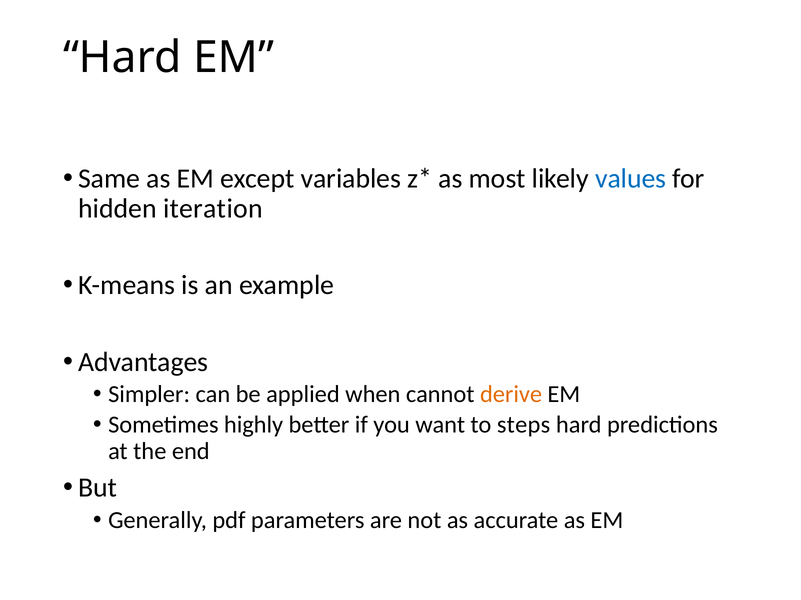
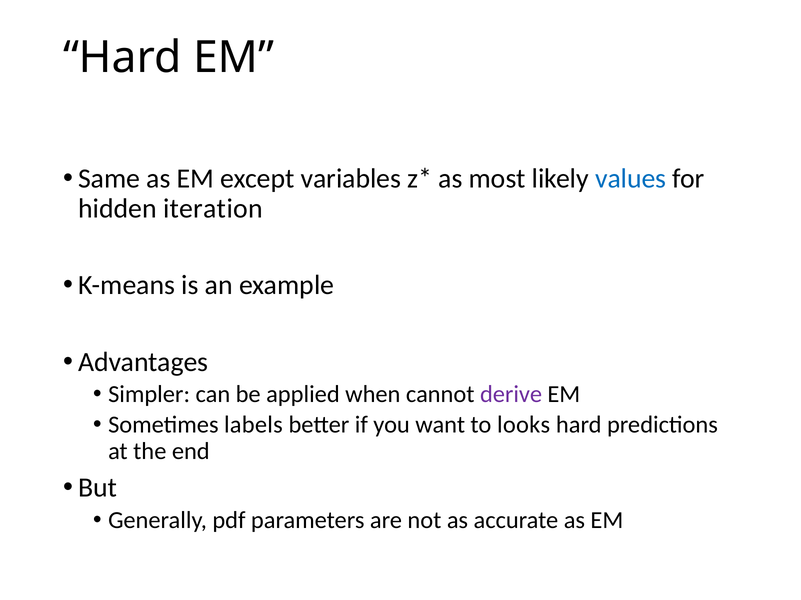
derive colour: orange -> purple (511, 395)
highly: highly -> labels (253, 425)
steps: steps -> looks (524, 425)
